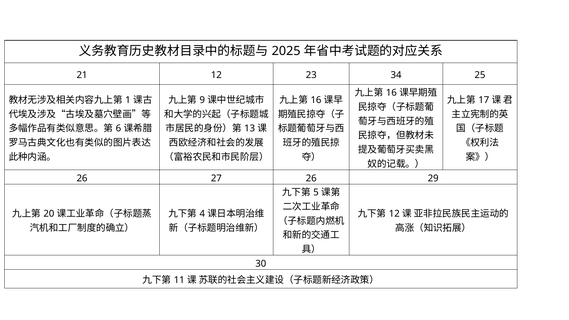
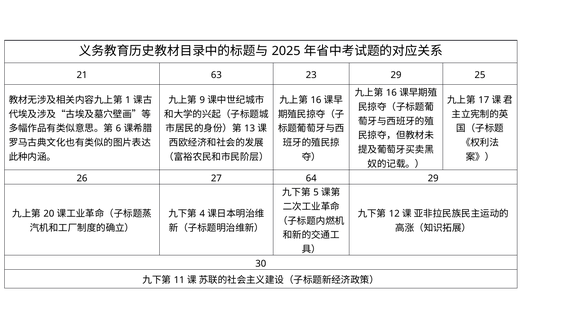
21 12: 12 -> 63 (216, 75)
23 34: 34 -> 29 (396, 75)
27 26: 26 -> 64 (311, 178)
